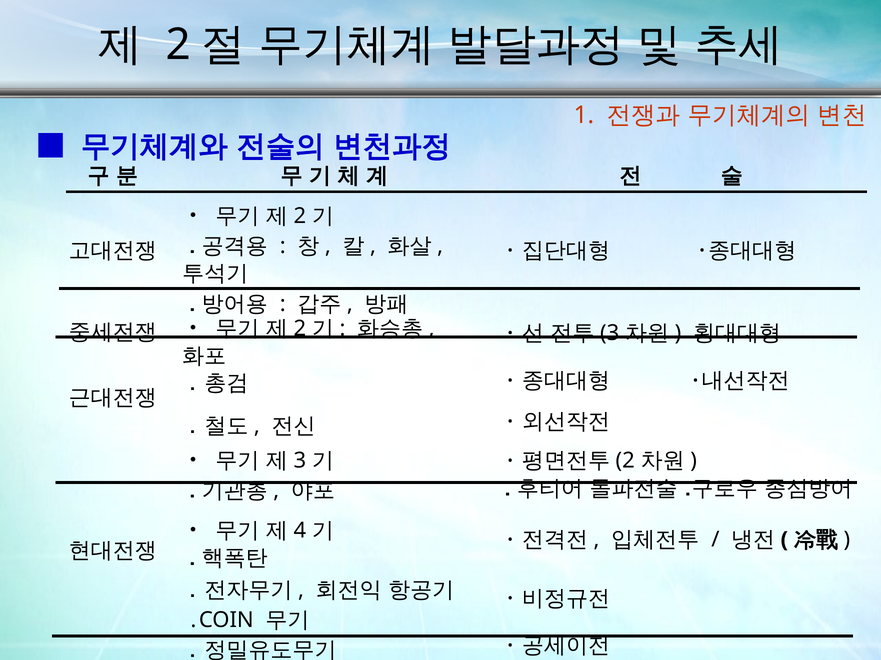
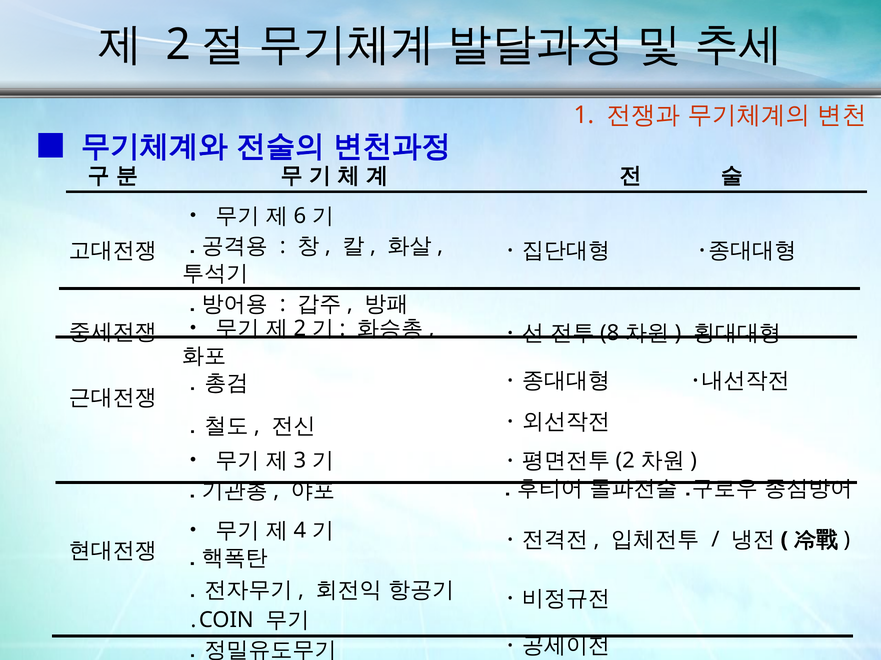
2: 2 -> 6 (300, 216)
3: 3 -> 8 (610, 333)
